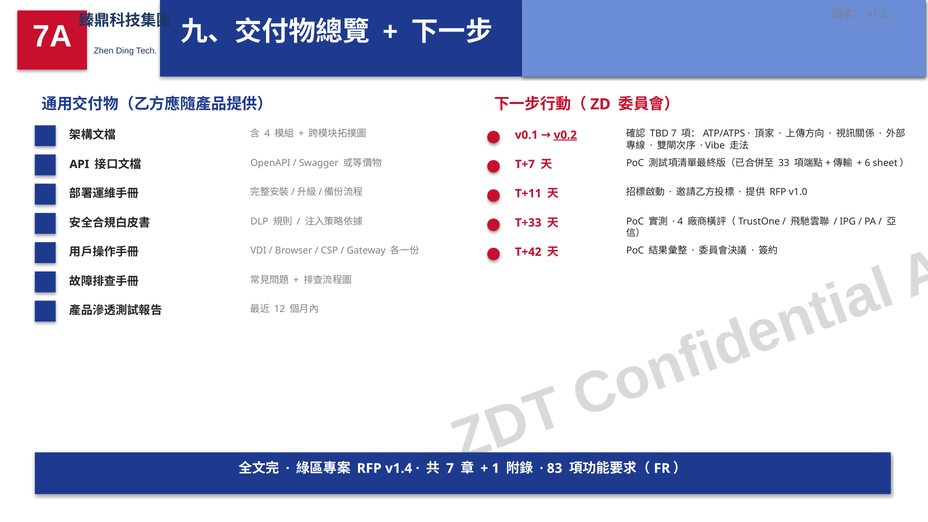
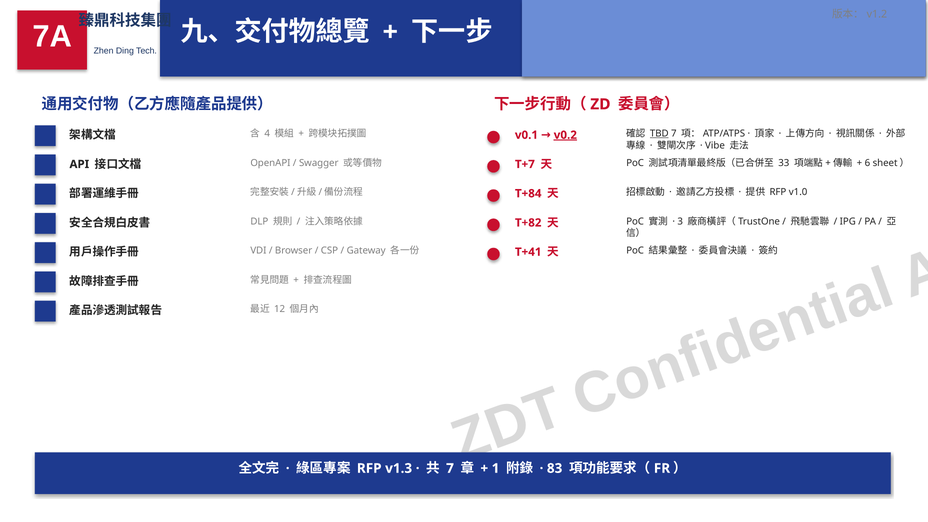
TBD underline: none -> present (659, 134)
T+11: T+11 -> T+84 (528, 194)
T+33: T+33 -> T+82 (528, 223)
4: 4 -> 3 (680, 221)
T+42: T+42 -> T+41 (528, 252)
v1.4: v1.4 -> v1.3 (399, 468)
